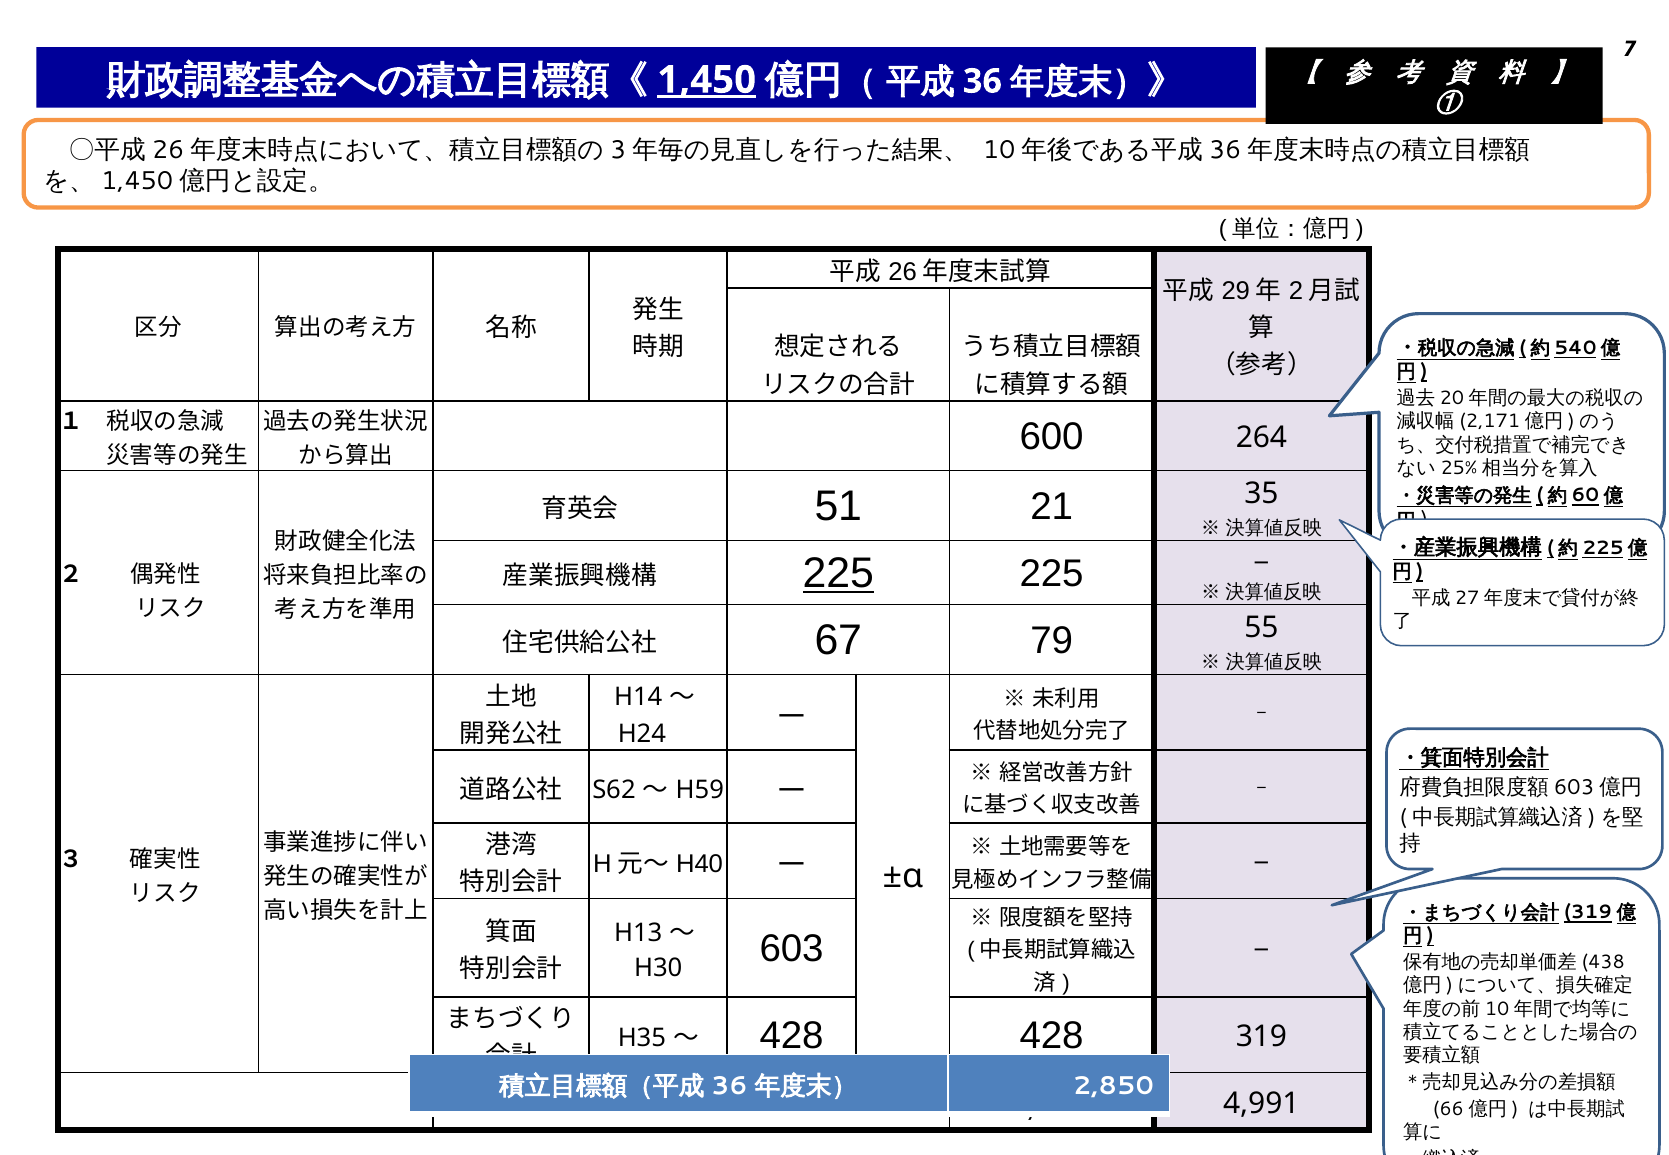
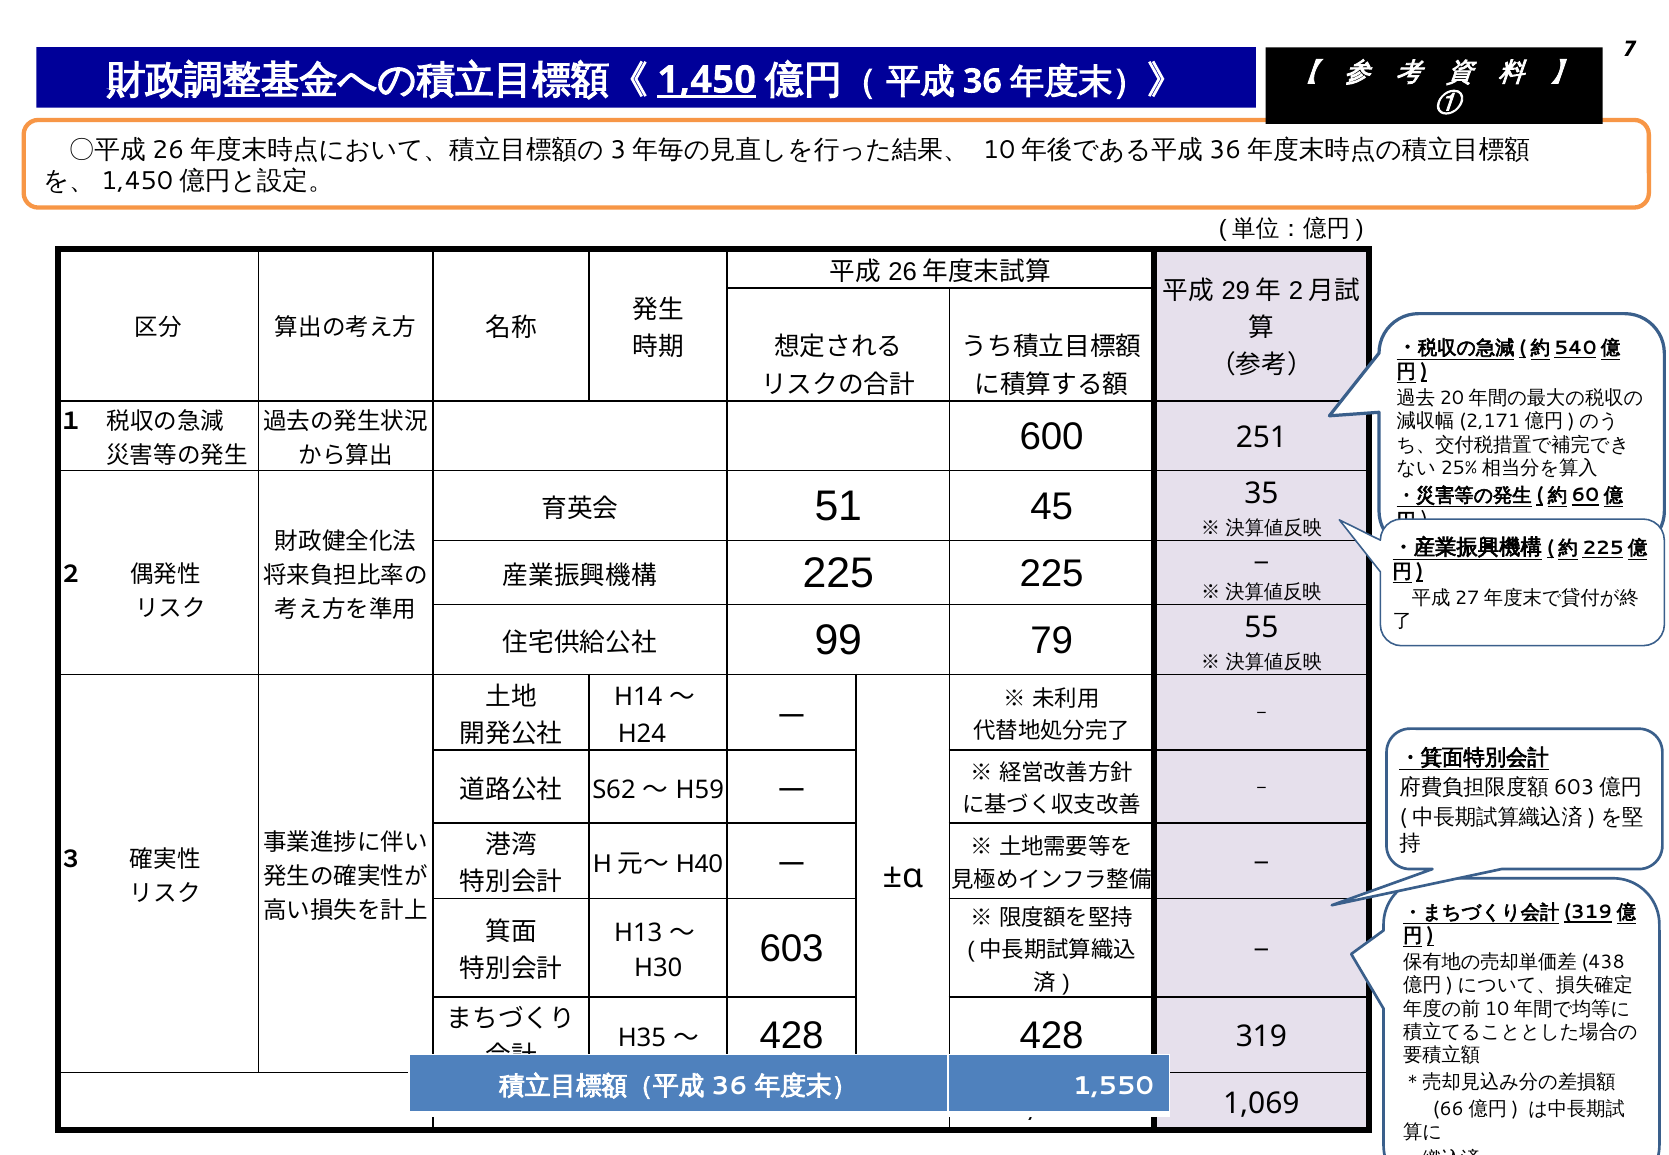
264: 264 -> 251 (1261, 438)
21: 21 -> 45 (1052, 507)
225 underline: present -> none (838, 574)
67: 67 -> 99 (838, 641)
2,850: 2,850 -> 1,550 (1113, 1086)
4,991: 4,991 -> 1,069 (1261, 1104)
